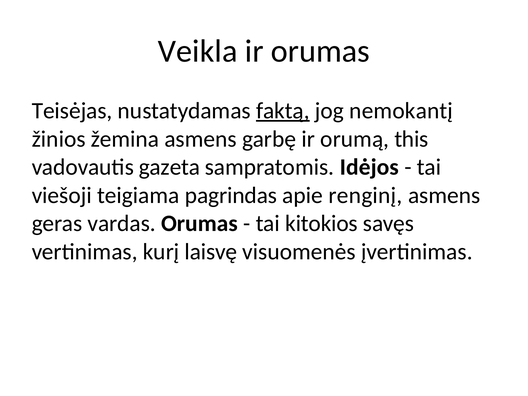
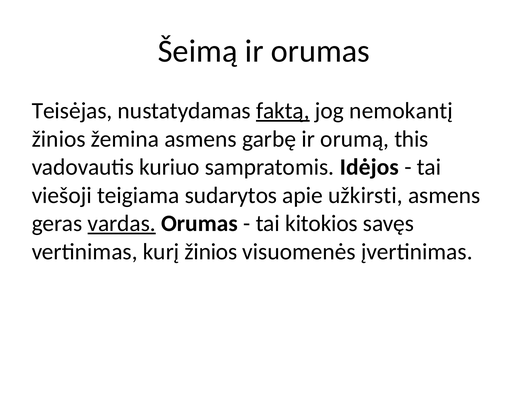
Veikla: Veikla -> Šeimą (198, 51)
gazeta: gazeta -> kuriuo (169, 167)
pagrindas: pagrindas -> sudarytos (231, 195)
renginį: renginį -> užkirsti (365, 195)
vardas underline: none -> present (122, 223)
kurį laisvę: laisvę -> žinios (211, 252)
